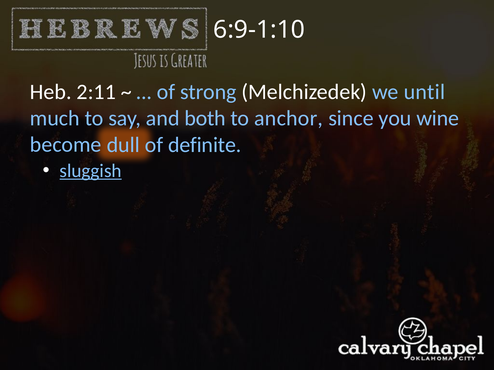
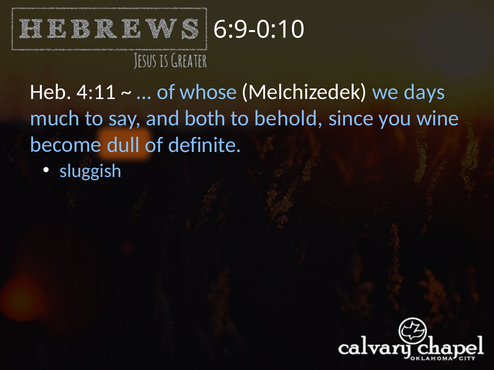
6:9-1:10: 6:9-1:10 -> 6:9-0:10 (259, 30)
2:11: 2:11 -> 4:11 (96, 92)
strong: strong -> whose (208, 92)
until: until -> days (424, 92)
anchor: anchor -> behold (289, 118)
sluggish underline: present -> none (91, 171)
